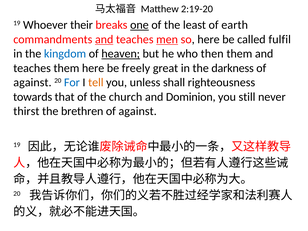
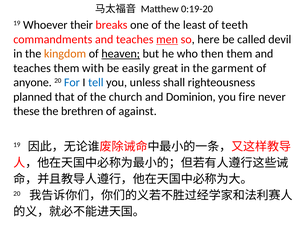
2:19-20: 2:19-20 -> 0:19-20 (197, 9)
one underline: present -> none (139, 25)
earth: earth -> teeth (235, 25)
and underline: present -> none (104, 39)
fulfil: fulfil -> devil (280, 39)
kingdom colour: blue -> orange (65, 54)
them here: here -> with (93, 68)
freely: freely -> easily (136, 68)
darkness: darkness -> garment (232, 68)
against: against -> anyone (33, 82)
tell colour: orange -> blue (96, 82)
towards: towards -> planned (33, 97)
still: still -> fire (247, 97)
thirst: thirst -> these (26, 111)
